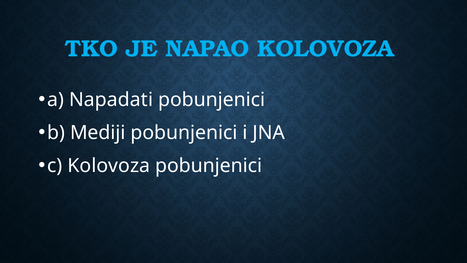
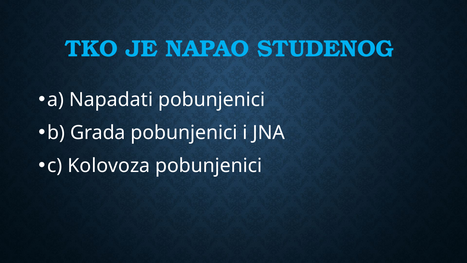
NAPAO KOLOVOZA: KOLOVOZA -> STUDENOG (325, 49)
Mediji: Mediji -> Grada (98, 133)
